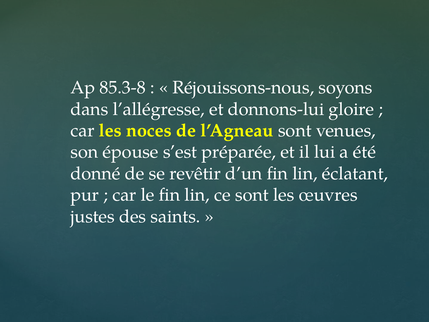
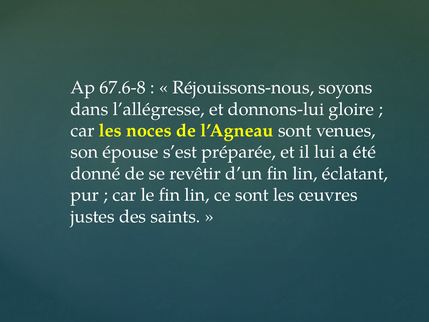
85.3-8: 85.3-8 -> 67.6-8 (123, 88)
